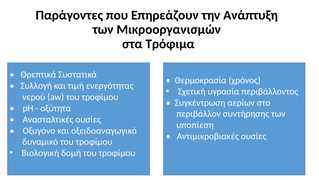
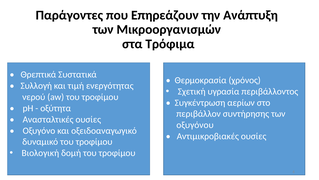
υποπίεση: υποπίεση -> οξυγόνου (195, 125)
